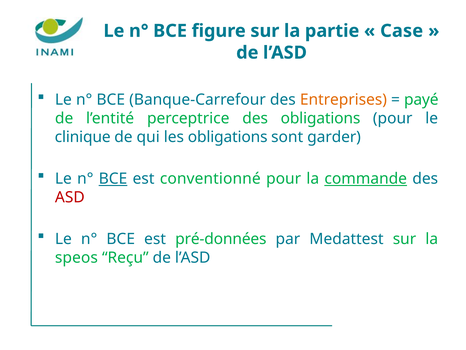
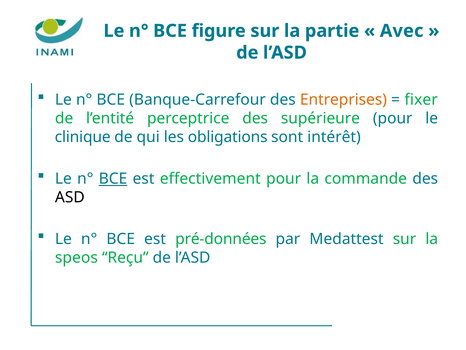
Case: Case -> Avec (402, 31)
payé: payé -> fixer (421, 100)
des obligations: obligations -> supérieure (320, 118)
garder: garder -> intérêt (334, 137)
conventionné: conventionné -> effectivement (210, 178)
commande underline: present -> none (366, 178)
ASD colour: red -> black (70, 197)
